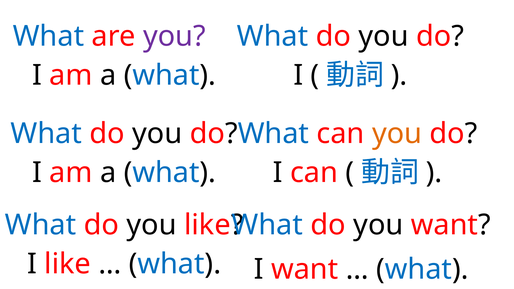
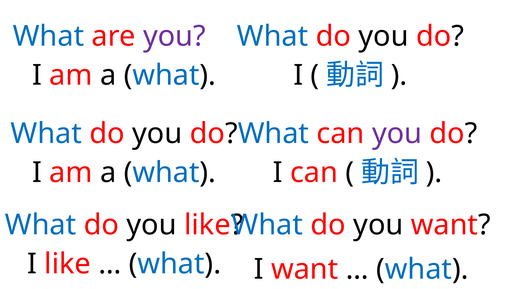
you colour: orange -> purple (397, 134)
